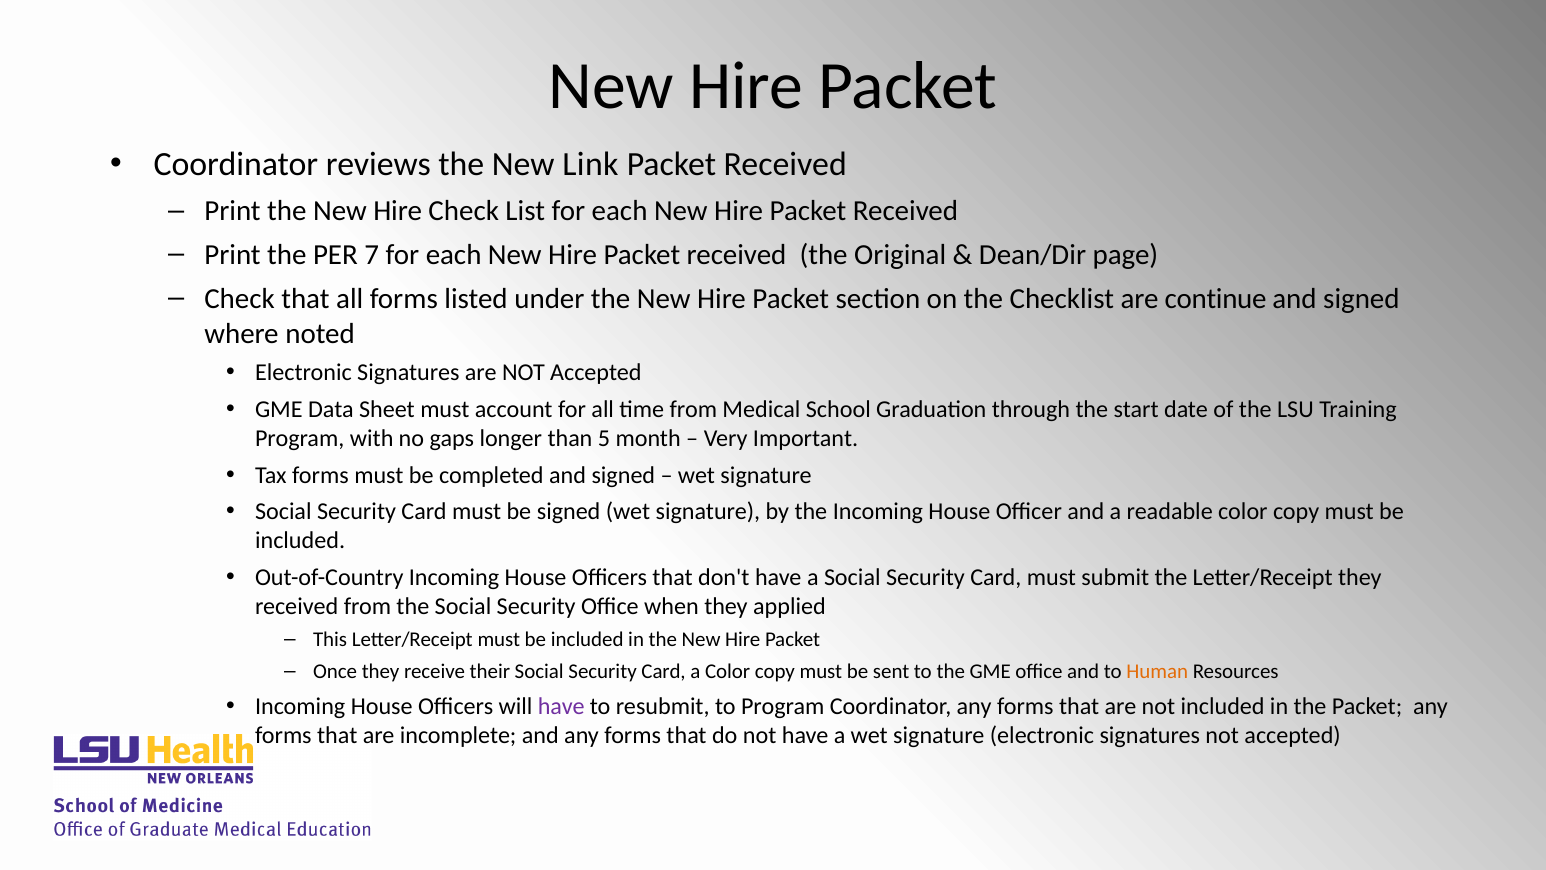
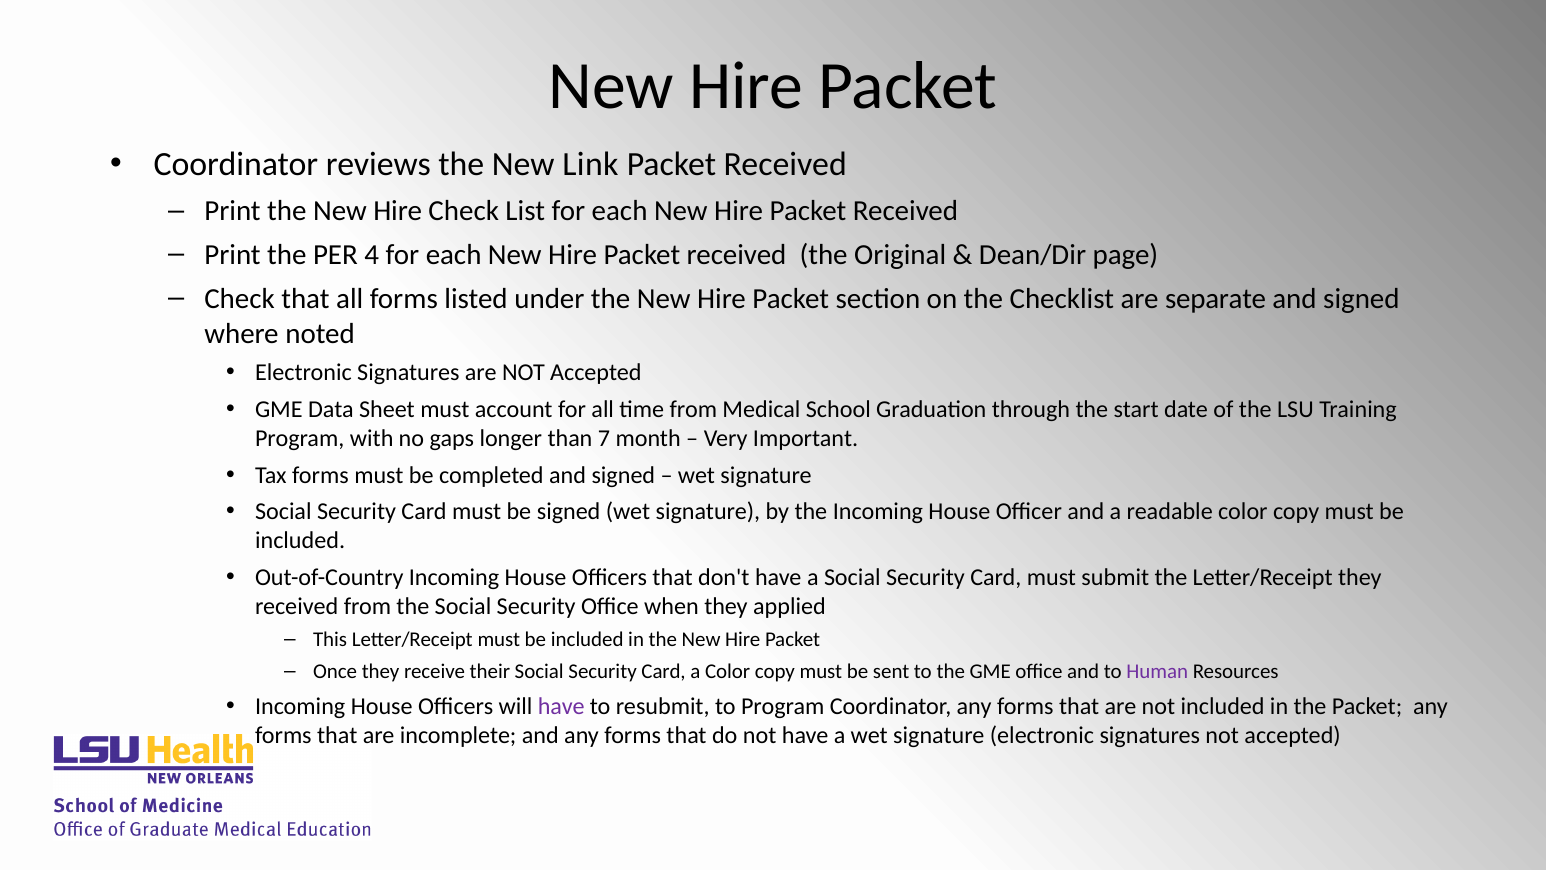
7: 7 -> 4 (372, 255)
continue: continue -> separate (1216, 299)
5: 5 -> 7 (604, 438)
Human colour: orange -> purple (1157, 671)
